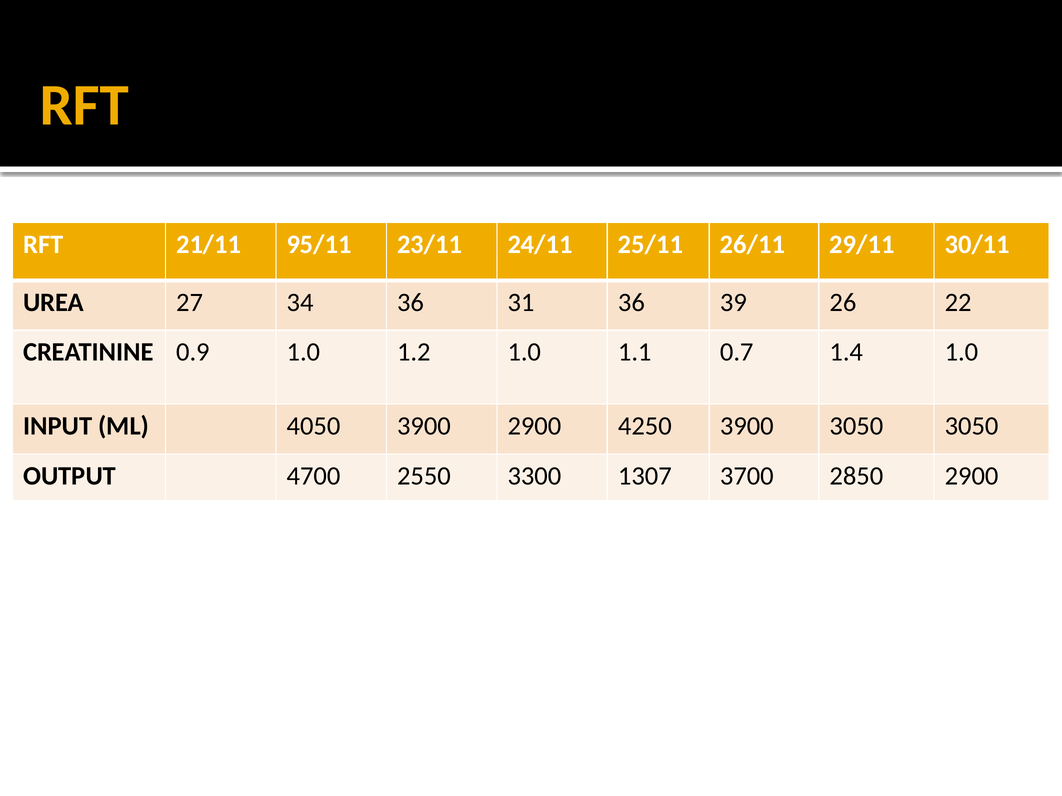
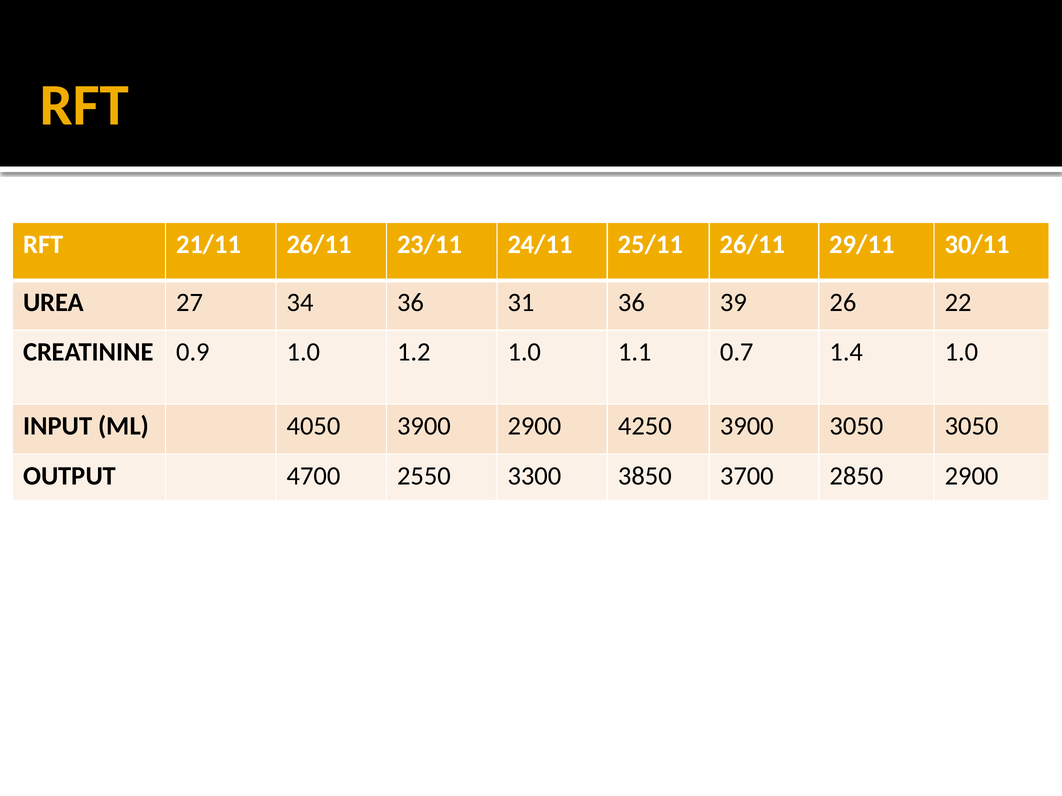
21/11 95/11: 95/11 -> 26/11 (319, 244)
1307: 1307 -> 3850 (645, 476)
